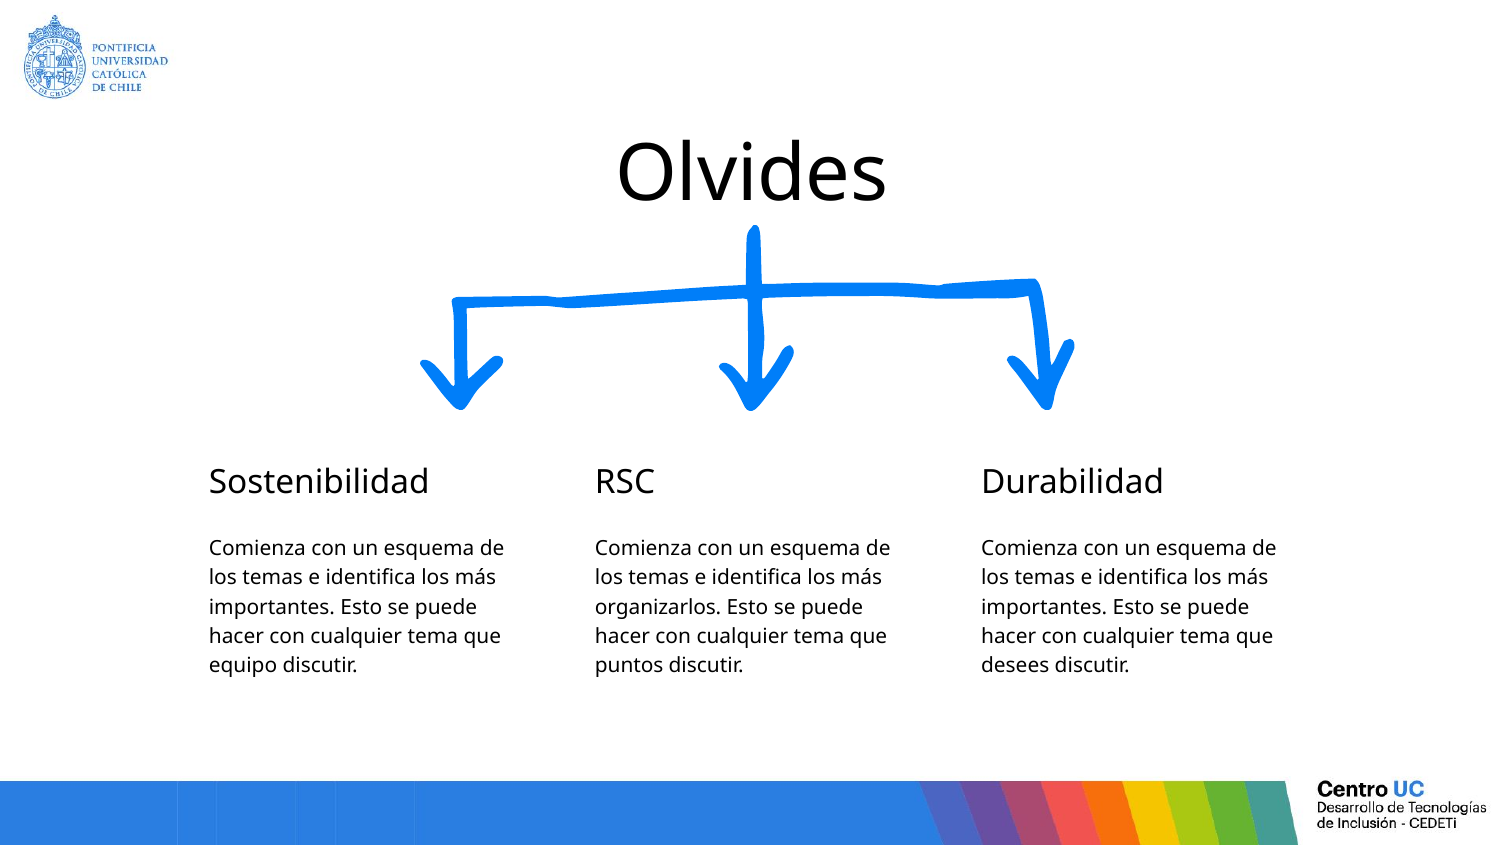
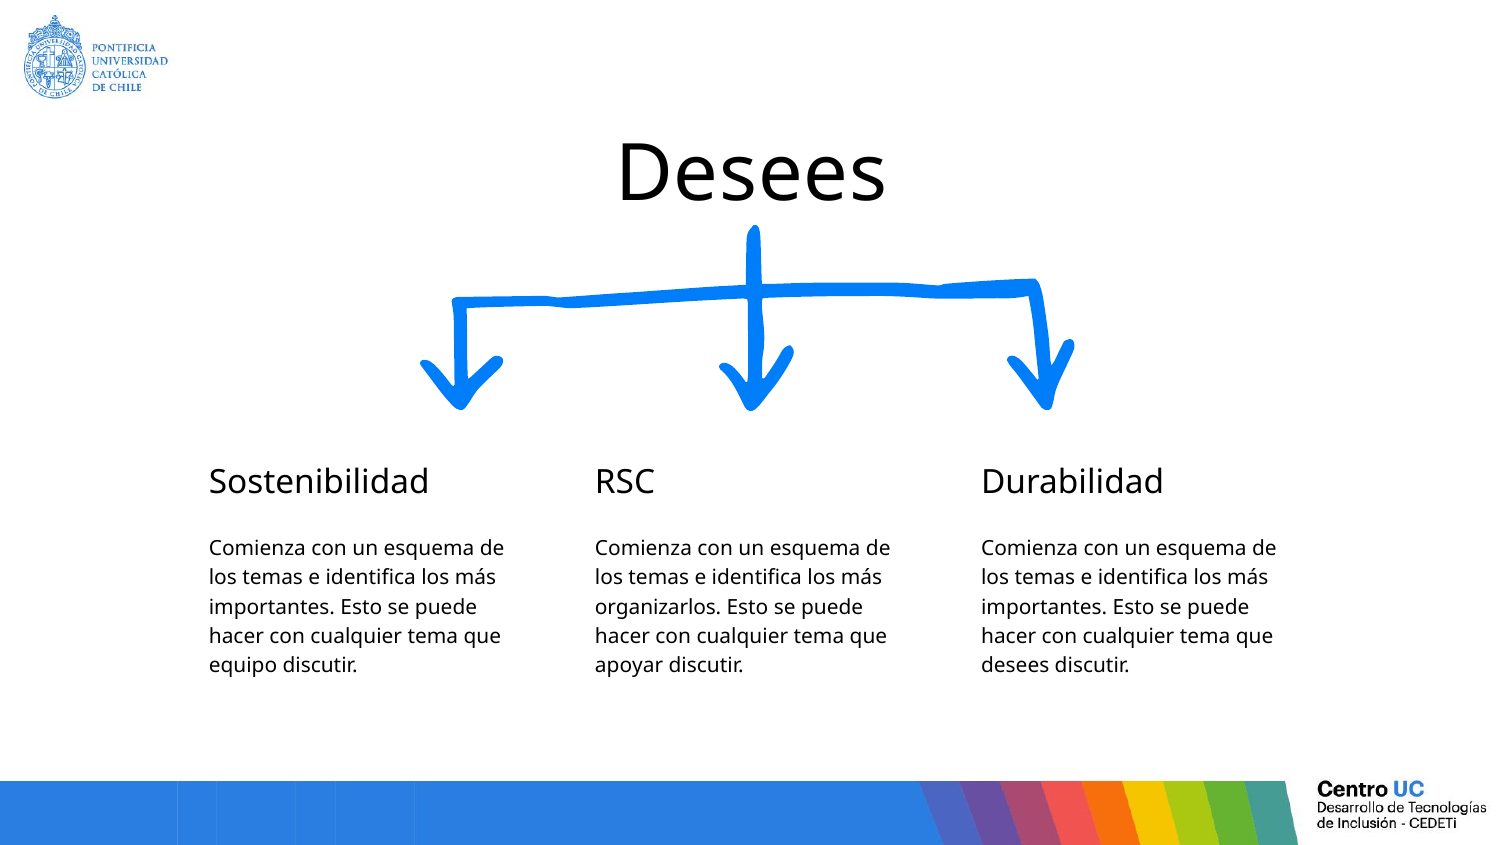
Olvides: Olvides -> Desees (751, 174)
puntos: puntos -> apoyar (629, 666)
